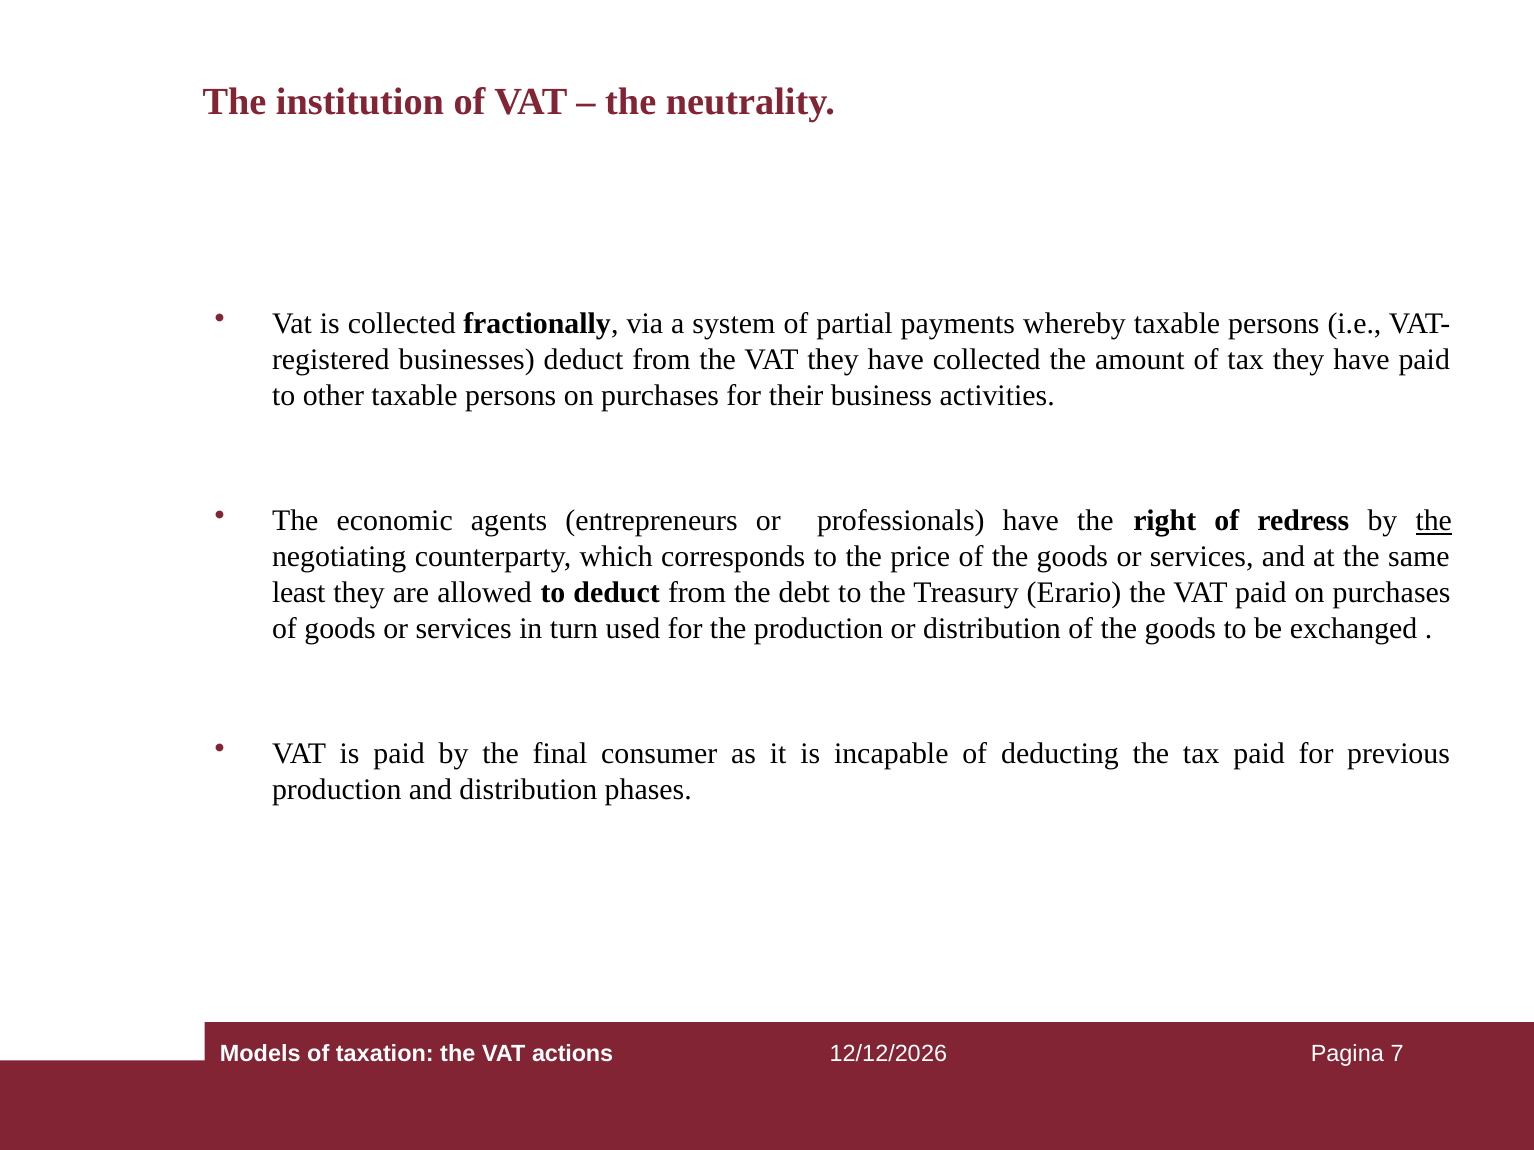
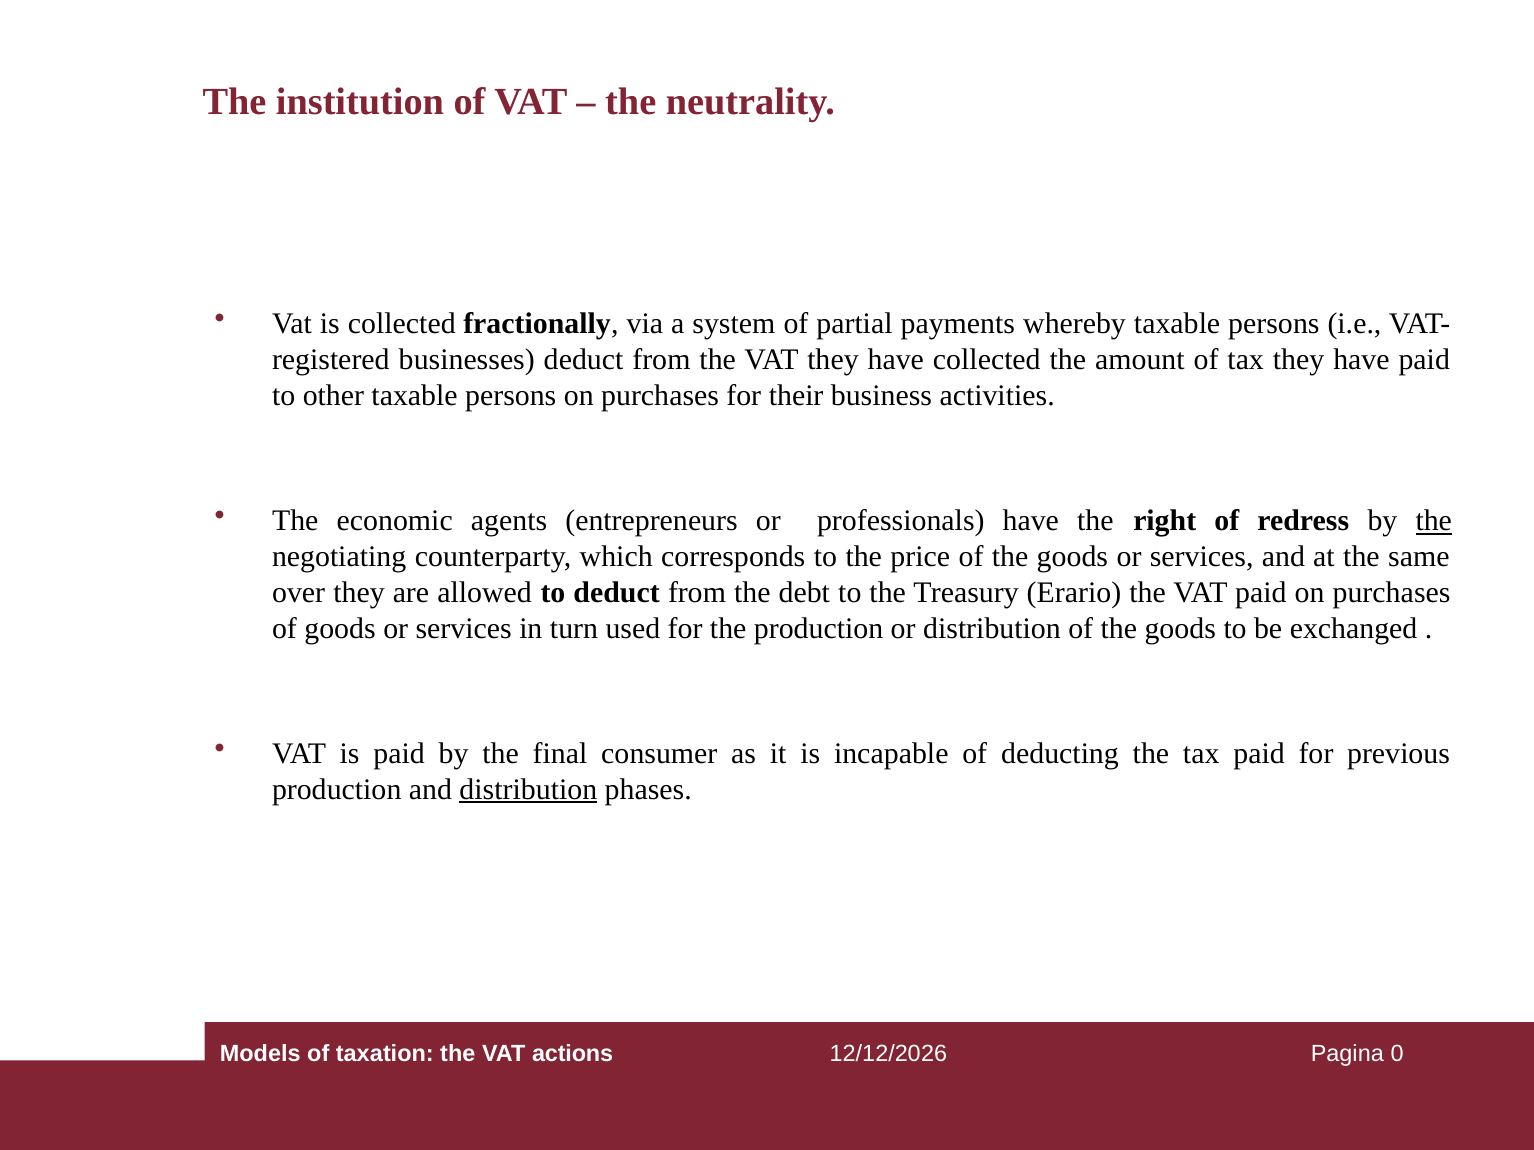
least: least -> over (299, 593)
distribution underline: none -> present (528, 790)
7: 7 -> 0 (1397, 1055)
